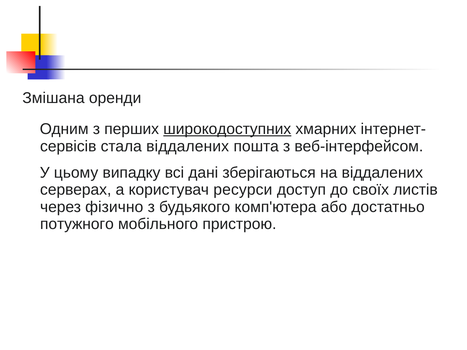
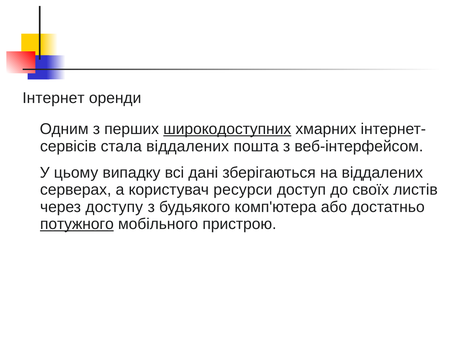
Змішана: Змішана -> Інтернет (53, 98)
фізично: фізично -> доступу (114, 207)
потужного underline: none -> present (77, 224)
